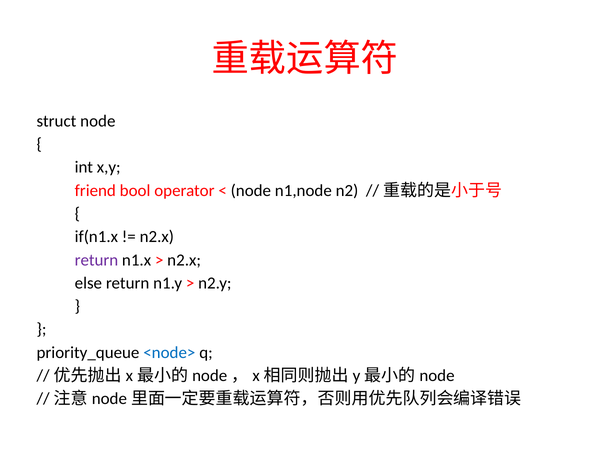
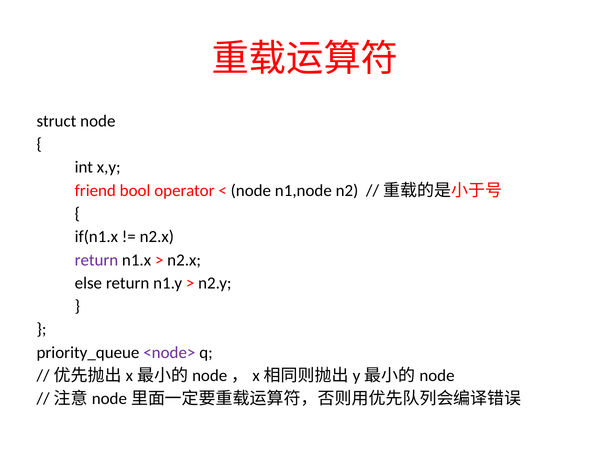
<node> colour: blue -> purple (169, 353)
